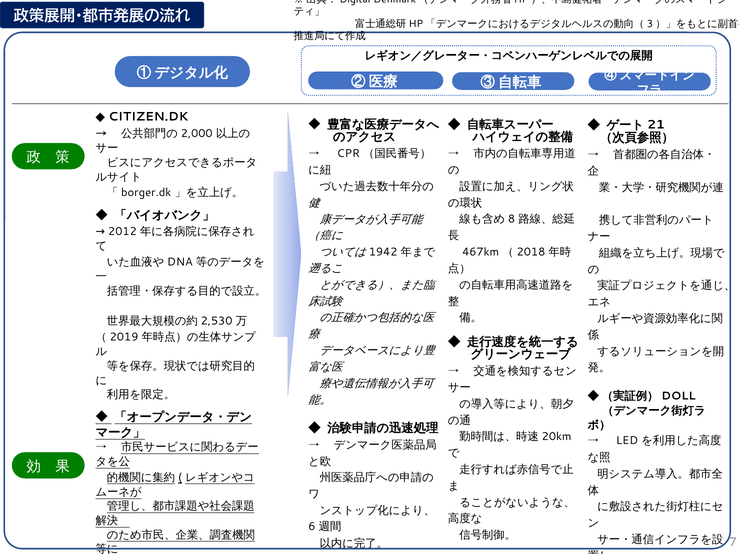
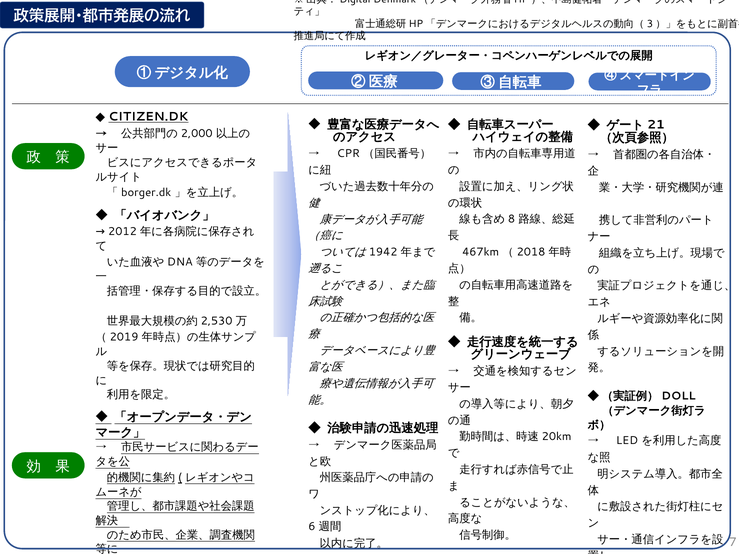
CITIZEN.DK underline: none -> present (148, 117)
